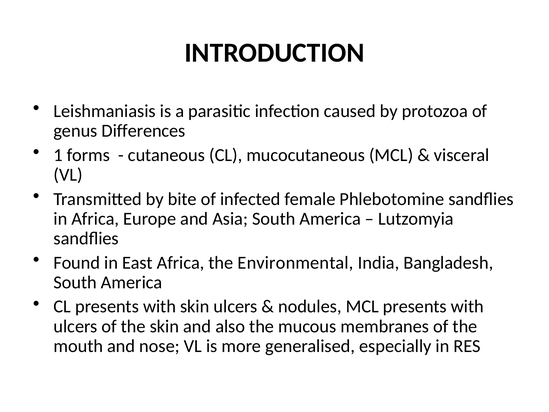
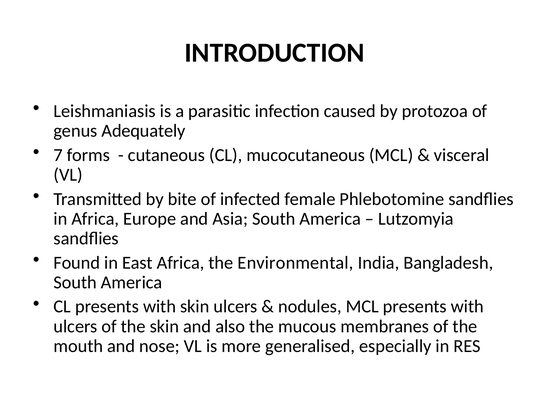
Differences: Differences -> Adequately (143, 131)
1: 1 -> 7 (58, 155)
